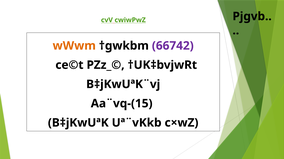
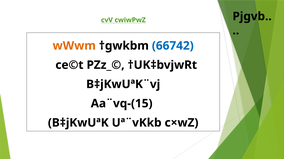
66742 colour: purple -> blue (173, 46)
